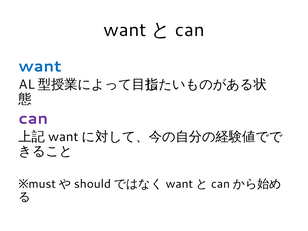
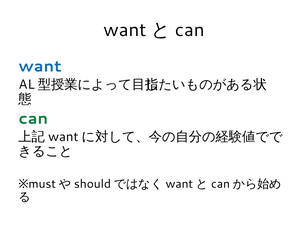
can colour: purple -> green (33, 119)
